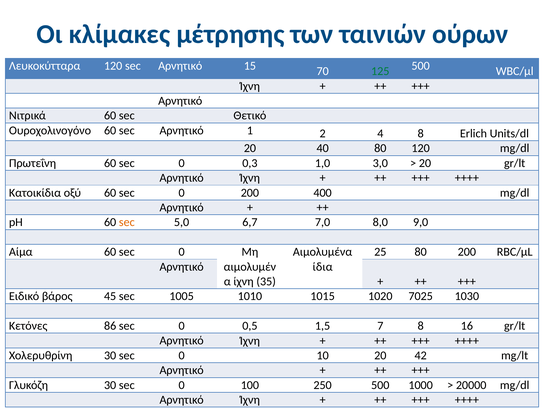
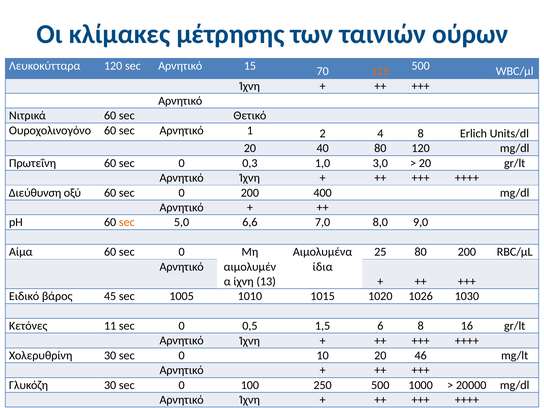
125 colour: green -> orange (380, 71)
Κατοικίδια: Κατοικίδια -> Διεύθυνση (35, 193)
6,7: 6,7 -> 6,6 (250, 222)
35: 35 -> 13 (266, 281)
7025: 7025 -> 1026 (421, 296)
86: 86 -> 11 (110, 326)
7: 7 -> 6 (380, 326)
42: 42 -> 46 (421, 355)
